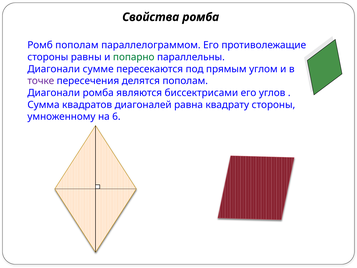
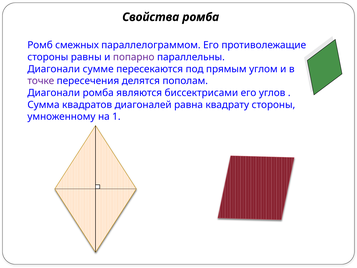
Ромб пополам: пополам -> смежных (77, 45)
попарно colour: green -> purple (134, 57)
6: 6 -> 1 (116, 117)
